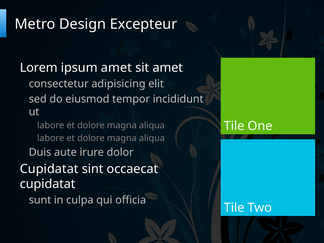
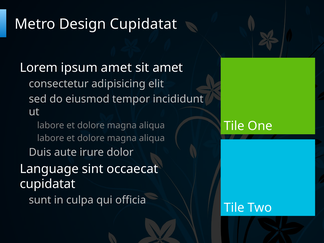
Design Excepteur: Excepteur -> Cupidatat (143, 24)
Cupidatat: Cupidatat -> Language (49, 169)
